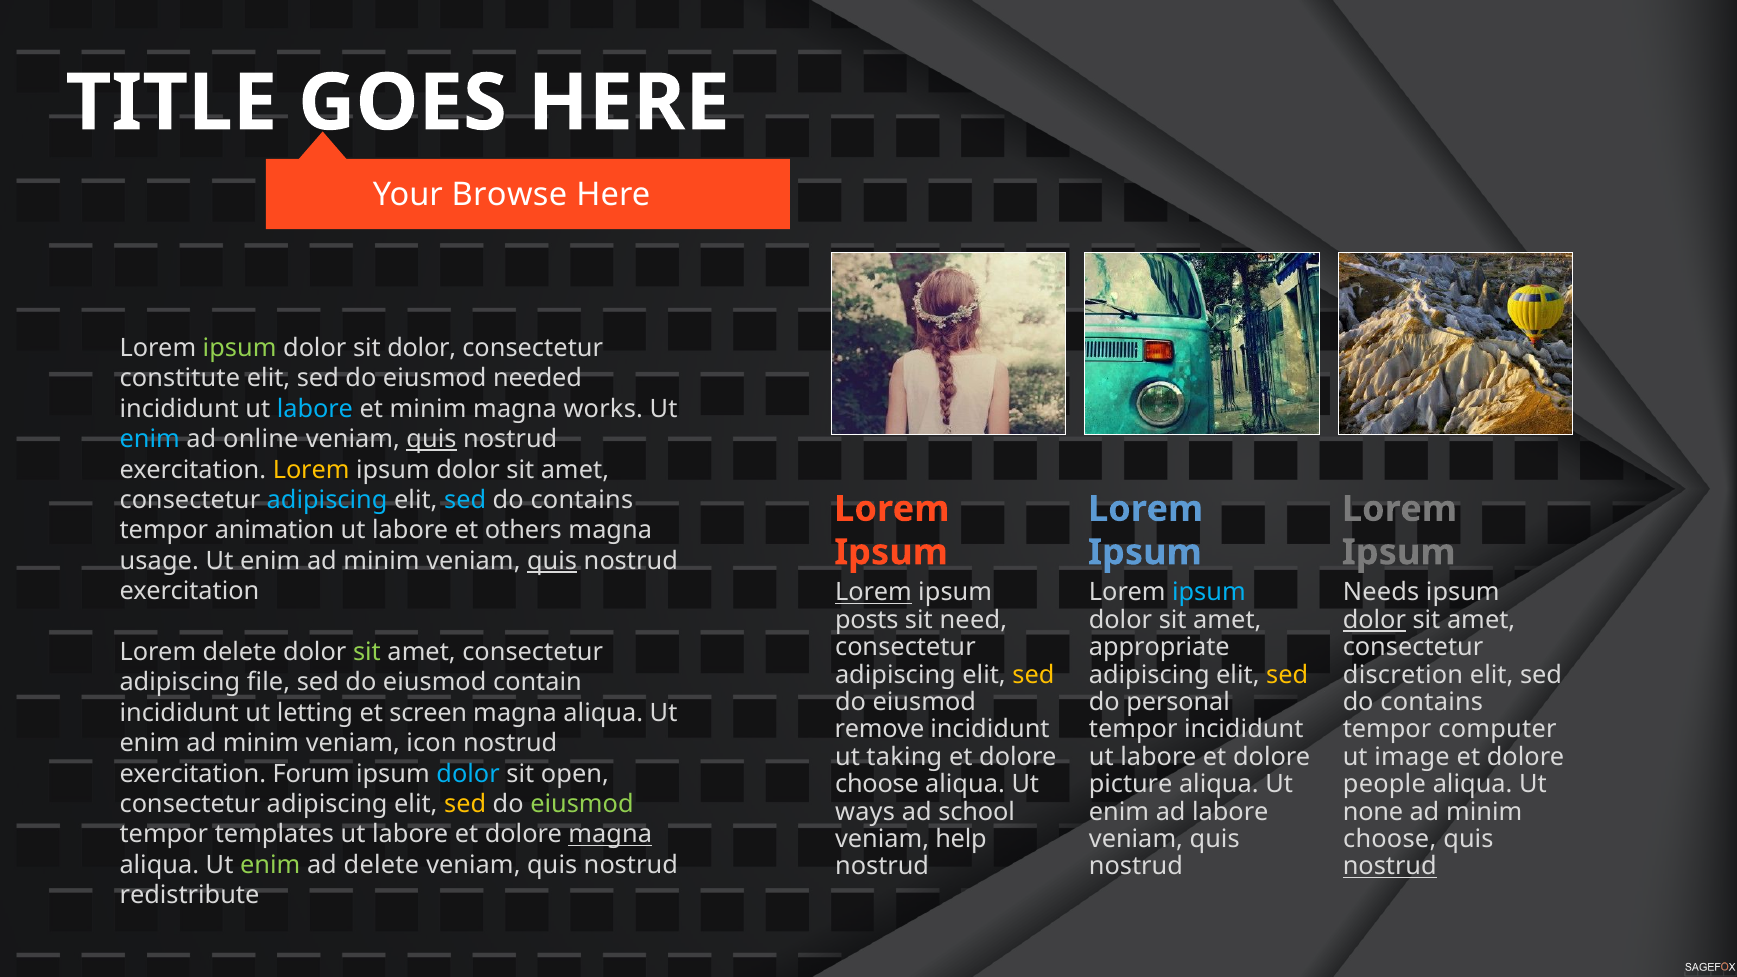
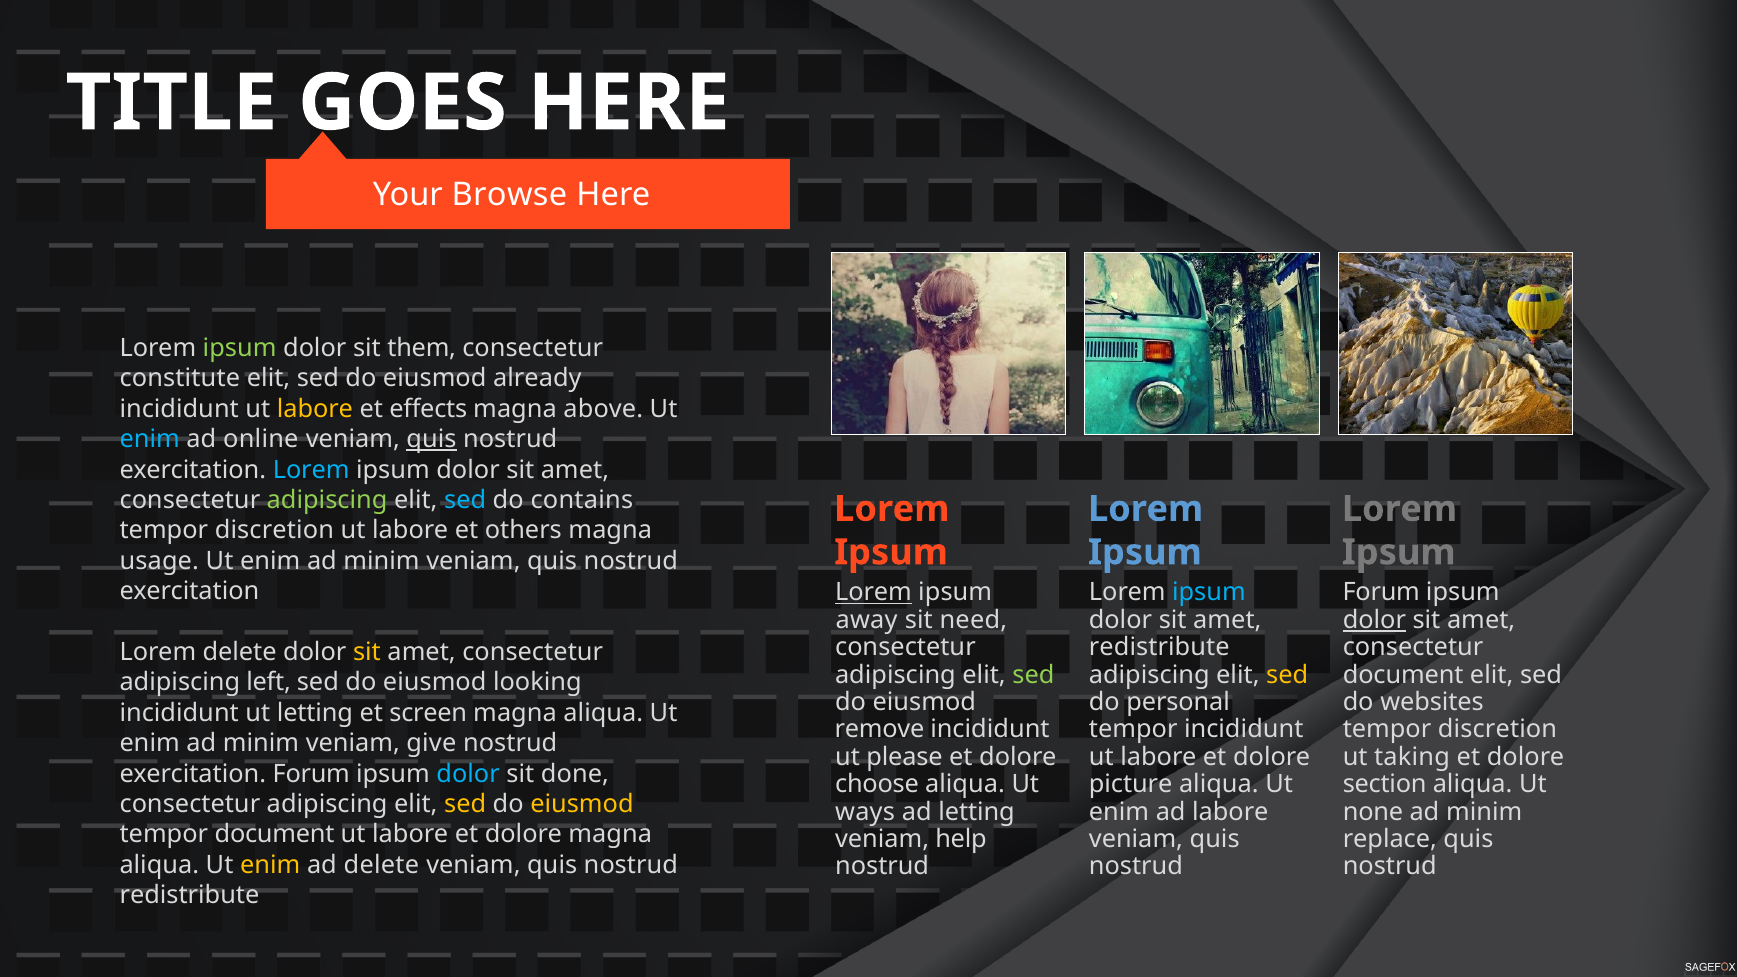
sit dolor: dolor -> them (422, 348)
needed: needed -> already (537, 378)
labore colour: light blue -> yellow (315, 409)
et minim: minim -> effects (428, 409)
works: works -> above (603, 409)
Lorem colour: yellow -> light blue (311, 470)
adipiscing colour: light blue -> light green (327, 500)
animation: animation -> discretion (274, 531)
quis underline: present -> none (552, 561)
Needs: Needs -> Forum (1381, 593)
posts: posts -> away (867, 620)
appropriate: appropriate -> redistribute (1159, 647)
sit colour: light green -> yellow (367, 652)
sed colour: yellow -> light green (1033, 675)
discretion: discretion -> document (1403, 675)
file: file -> left (269, 683)
contain: contain -> looking (537, 683)
contains: contains -> websites (1432, 702)
computer: computer -> discretion (1498, 730)
icon: icon -> give (431, 743)
taking: taking -> please (905, 757)
image: image -> taking (1412, 757)
open: open -> done (575, 774)
people: people -> section (1385, 784)
eiusmod colour: light green -> yellow (582, 804)
ad school: school -> letting (977, 812)
tempor templates: templates -> document (275, 835)
magna underline: present -> none (610, 835)
choose: choose -> replace (1390, 839)
enim colour: light green -> yellow (270, 865)
nostrud underline: present -> none (1390, 867)
